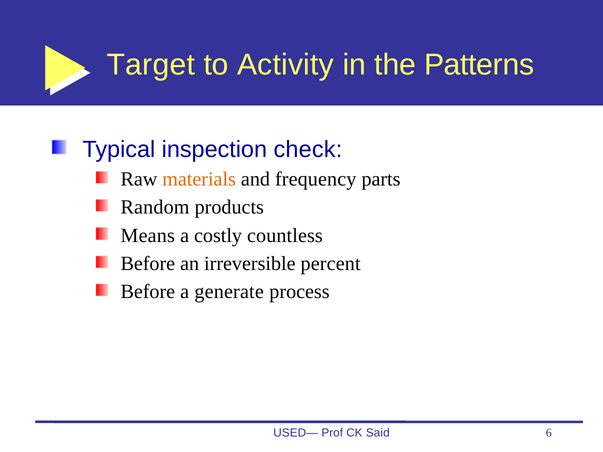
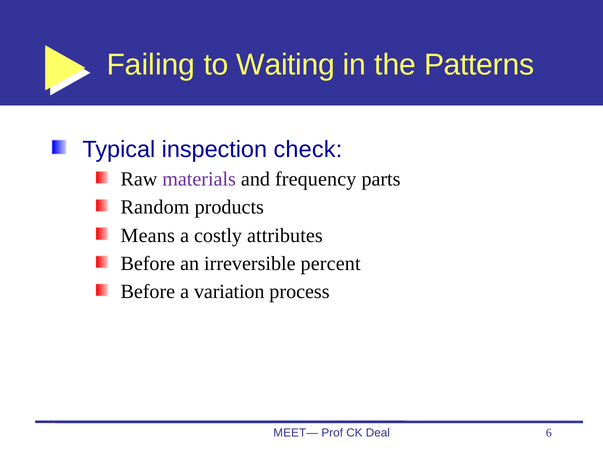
Target: Target -> Failing (151, 65)
Activity: Activity -> Waiting (286, 65)
materials colour: orange -> purple (199, 179)
countless: countless -> attributes (285, 236)
generate: generate -> variation (229, 292)
USED—: USED— -> MEET— (296, 433)
Said: Said -> Deal (378, 433)
